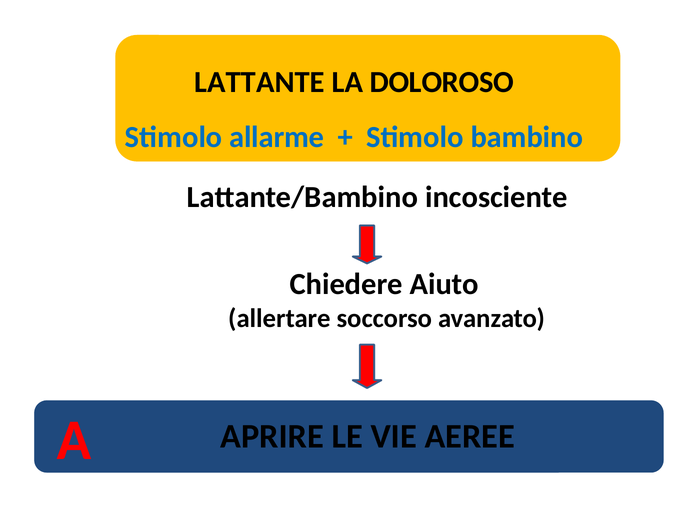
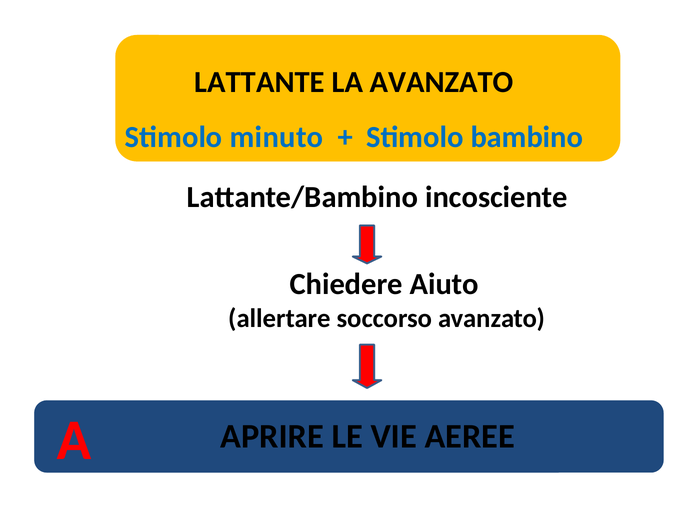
LA DOLOROSO: DOLOROSO -> AVANZATO (442, 82)
allarme: allarme -> minuto (277, 137)
